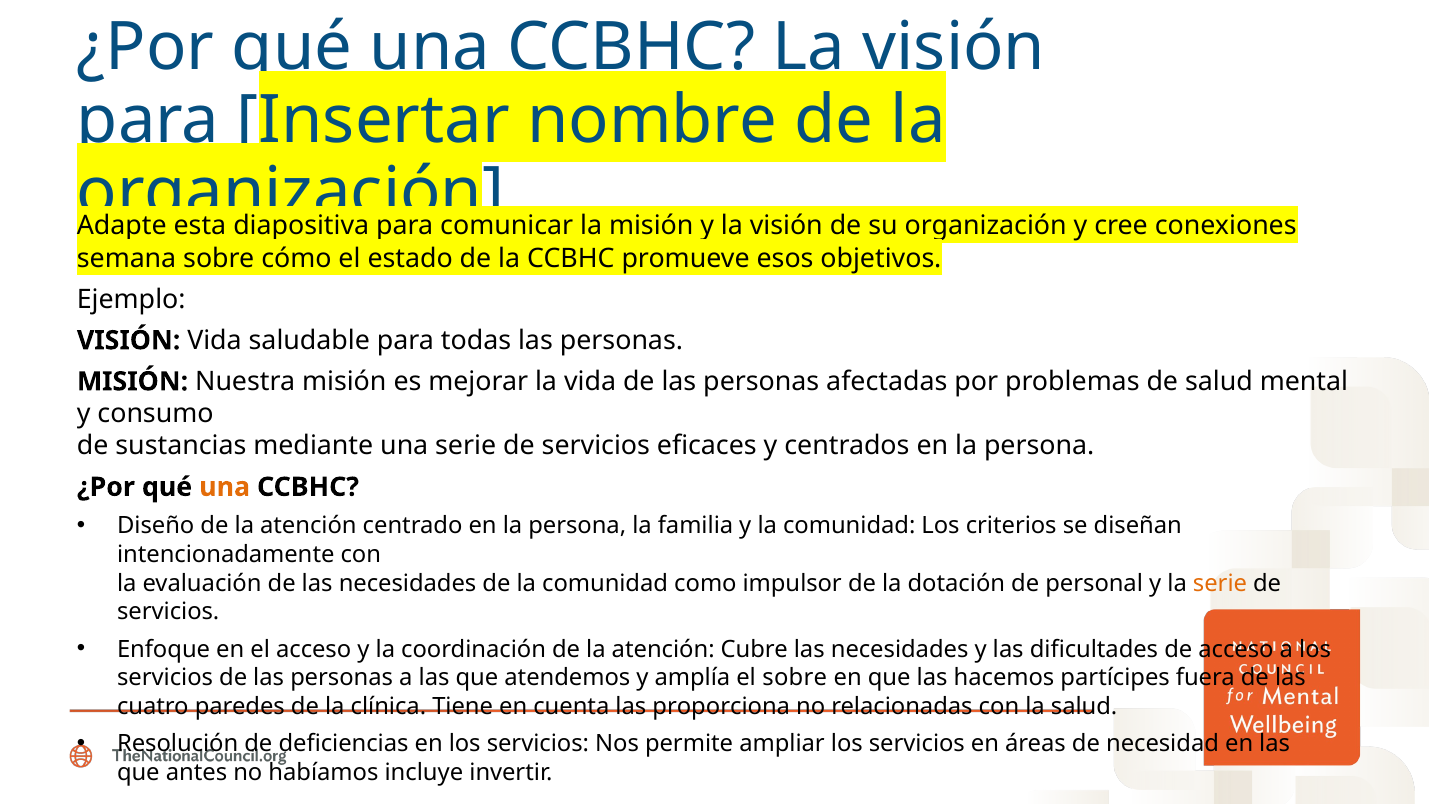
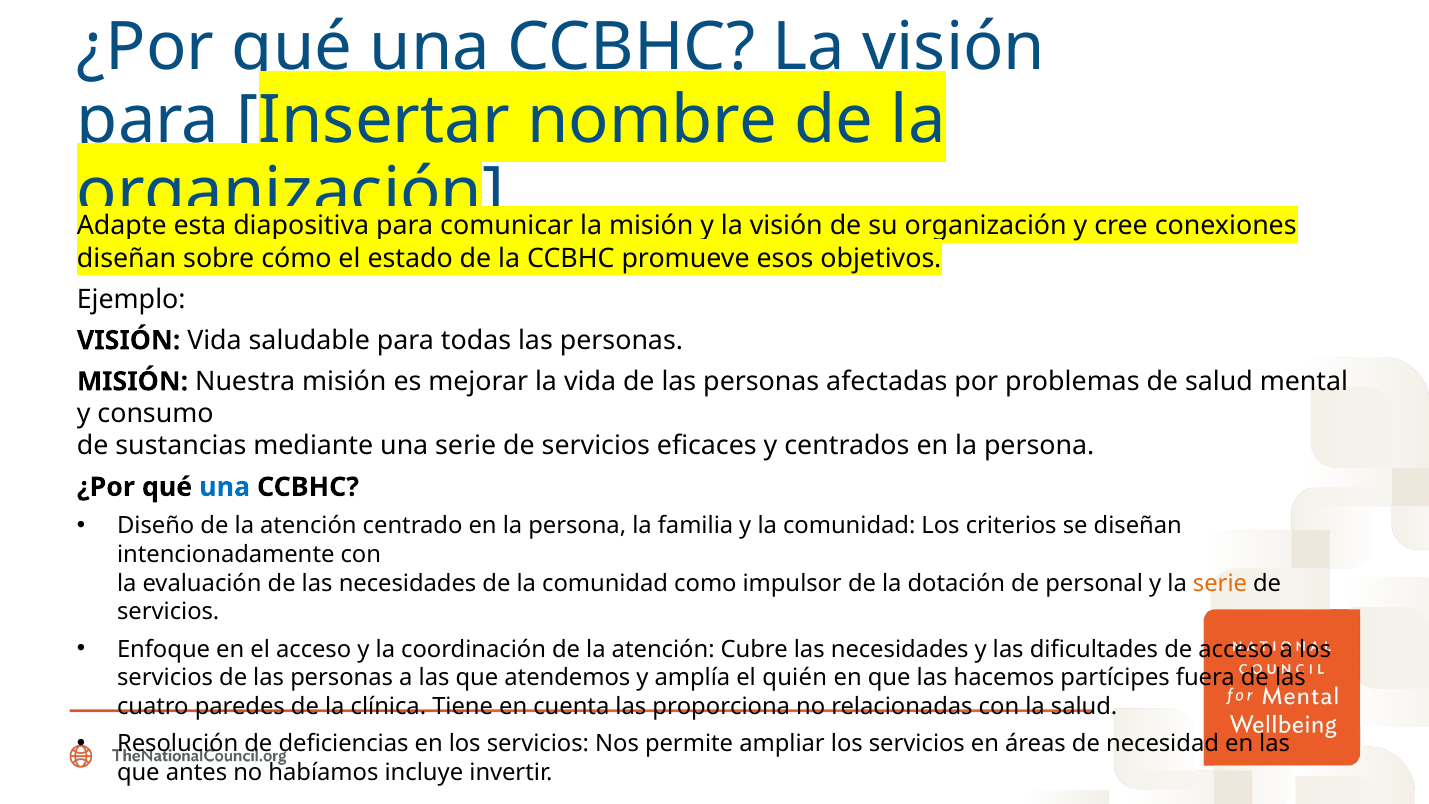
semana: semana -> diseñan (127, 258)
una colour: orange -> blue (225, 487)
el sobre: sobre -> quién (795, 678)
